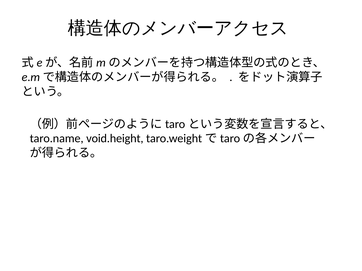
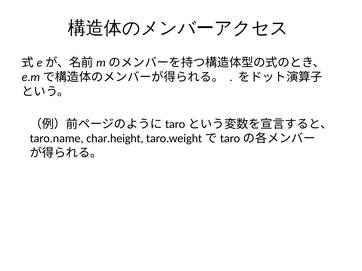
void.height: void.height -> char.height (115, 139)
